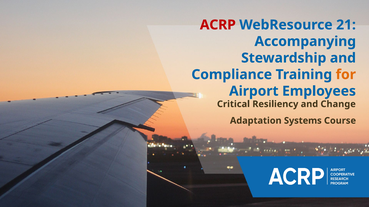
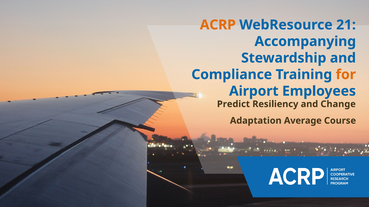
ACRP colour: red -> orange (218, 25)
Critical: Critical -> Predict (233, 104)
Systems: Systems -> Average (303, 121)
